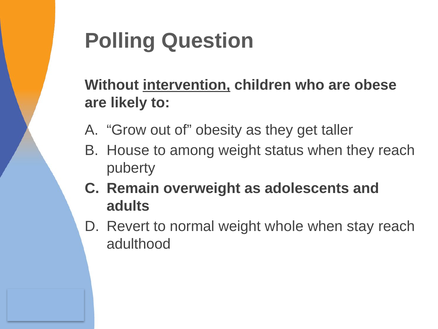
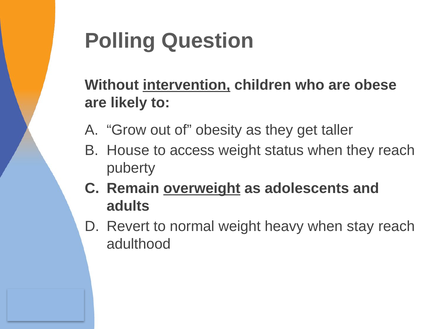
among: among -> access (192, 150)
overweight underline: none -> present (202, 188)
whole: whole -> heavy (284, 226)
